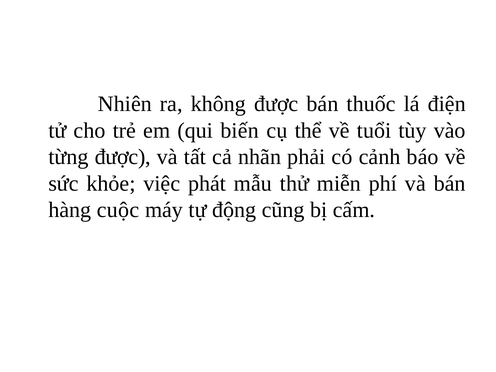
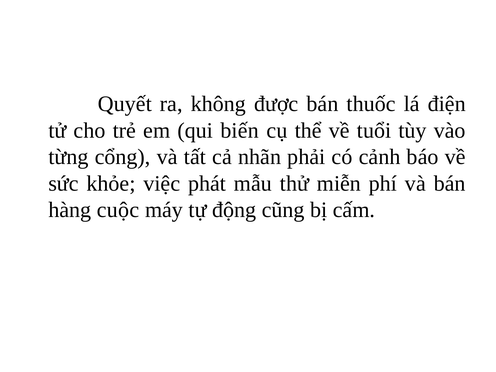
Nhiên: Nhiên -> Quyết (125, 104)
từng được: được -> cổng (123, 157)
